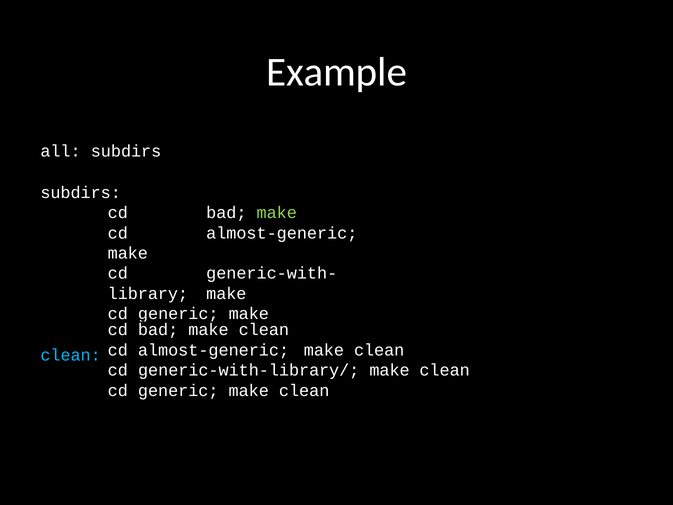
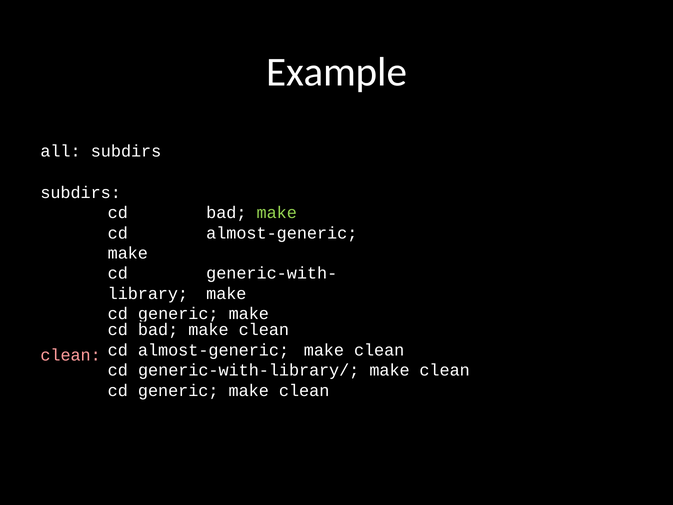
clean colour: light blue -> pink (71, 355)
